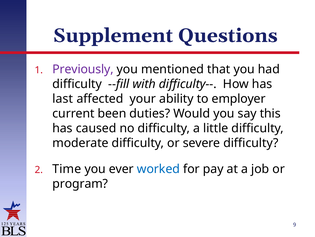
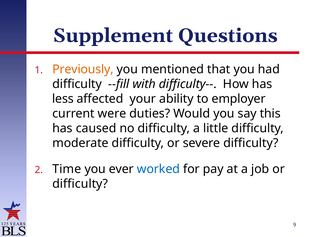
Previously colour: purple -> orange (83, 69)
last: last -> less (63, 99)
been: been -> were (112, 113)
program: program -> difficulty (80, 183)
